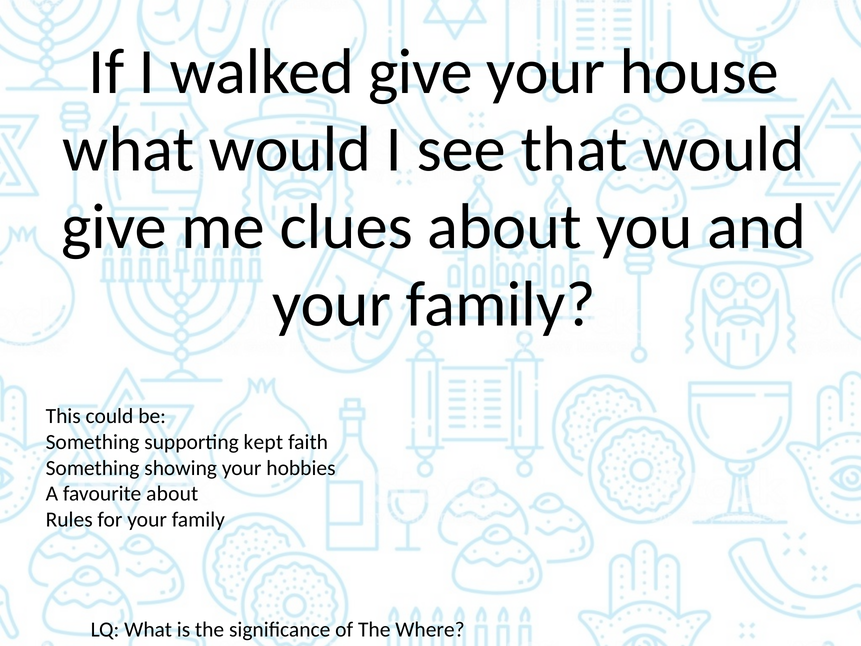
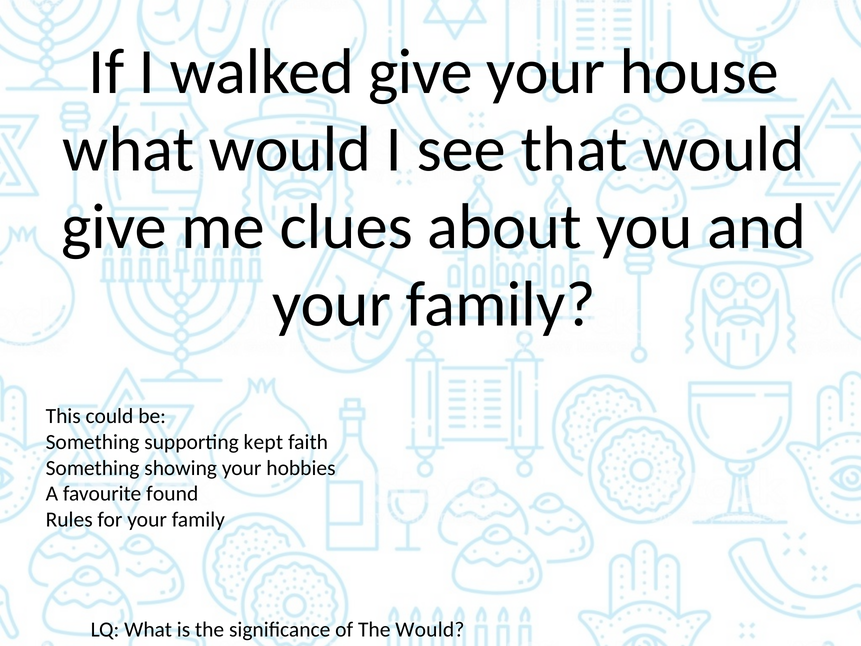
favourite about: about -> found (172, 494)
The Where: Where -> Would (430, 630)
